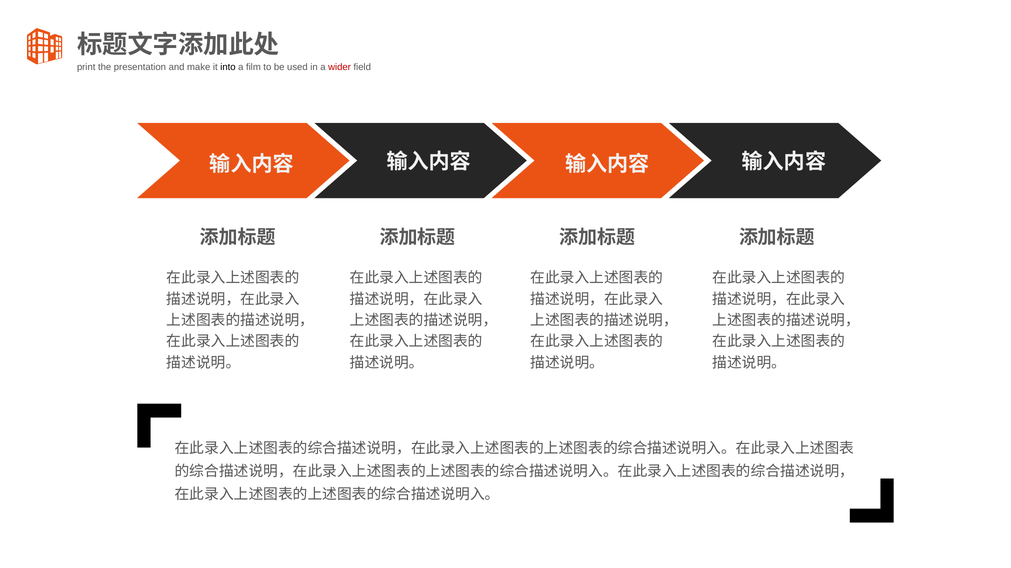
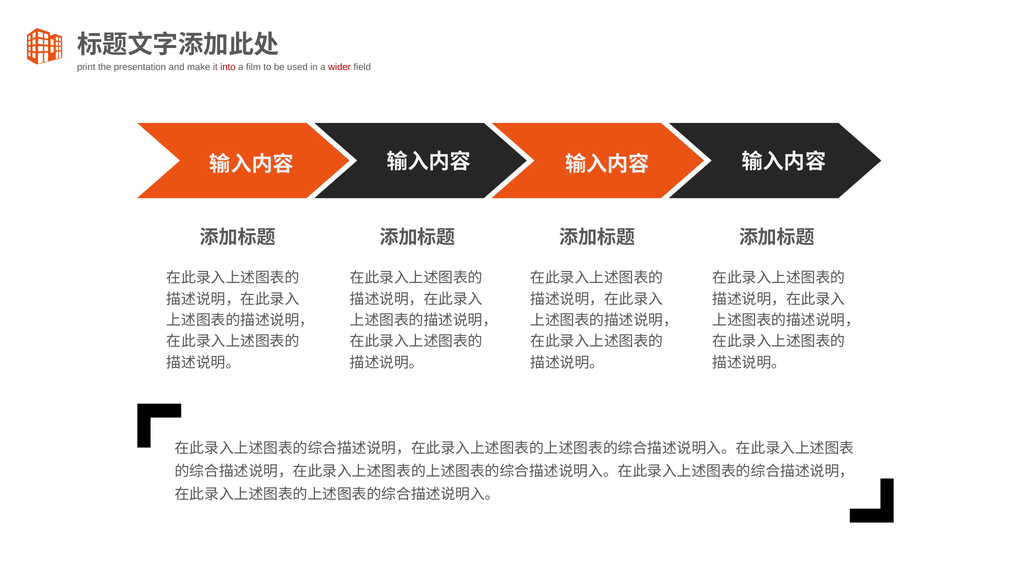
into colour: black -> red (228, 67)
